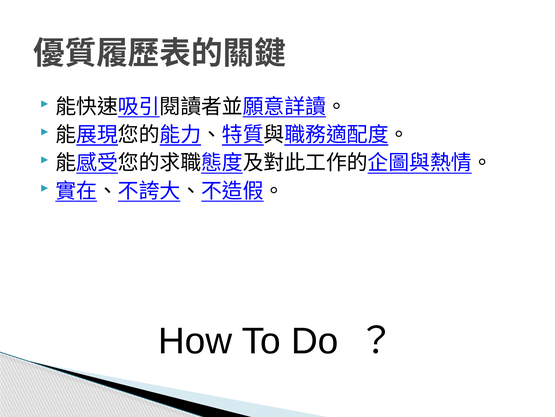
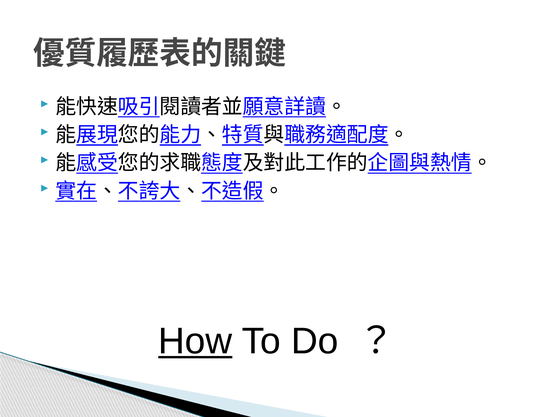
How underline: none -> present (195, 341)
